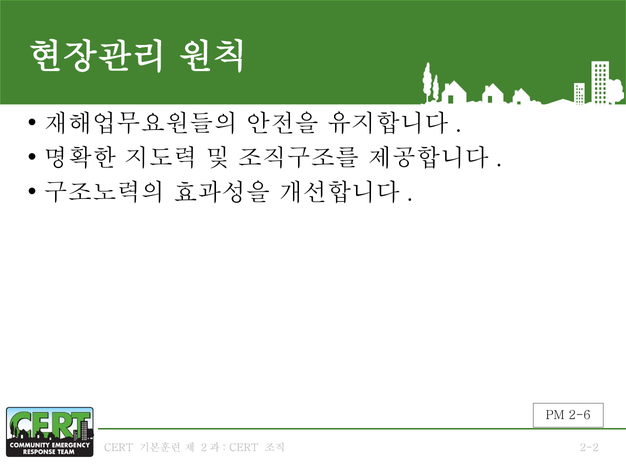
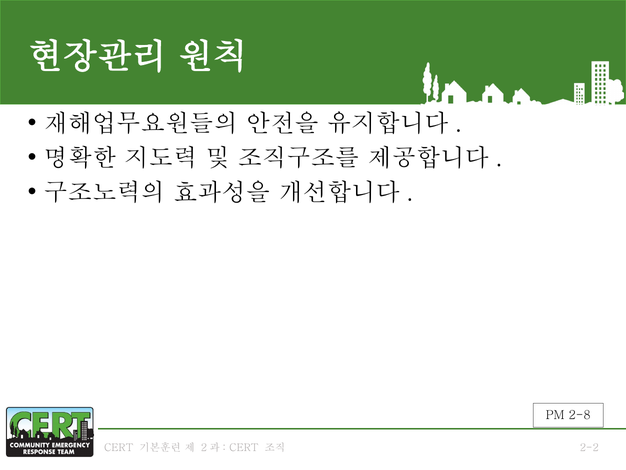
2-6: 2-6 -> 2-8 (580, 415)
